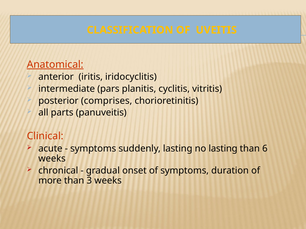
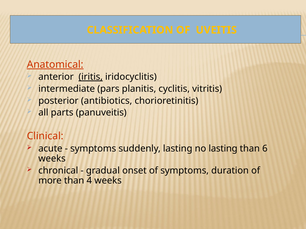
iritis underline: none -> present (91, 77)
comprises: comprises -> antibiotics (107, 101)
3: 3 -> 4 (89, 181)
